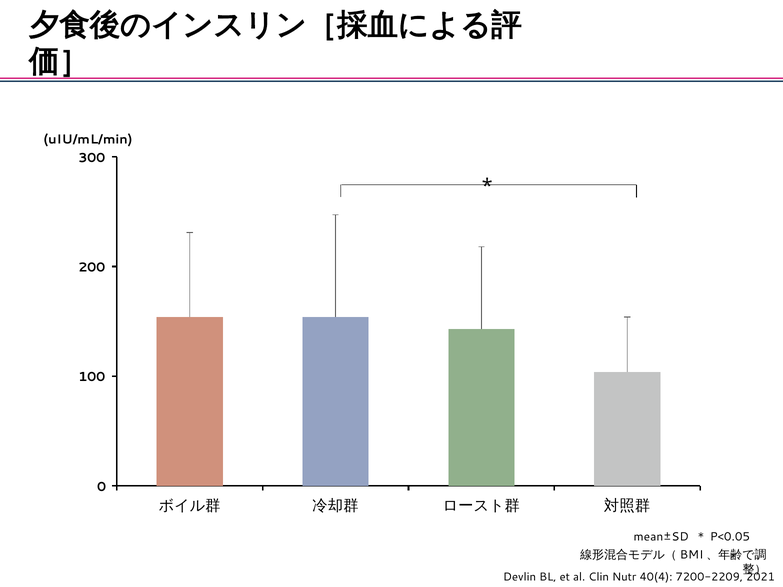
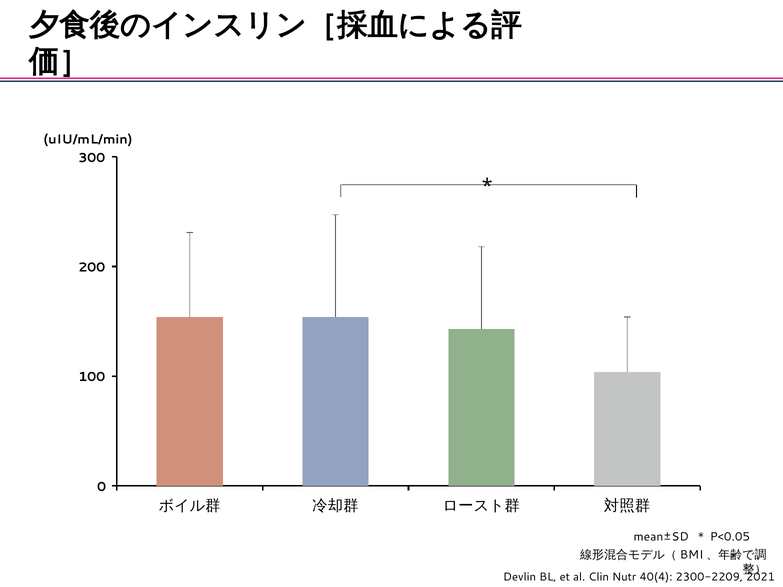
7200-2209: 7200-2209 -> 2300-2209 (709, 577)
